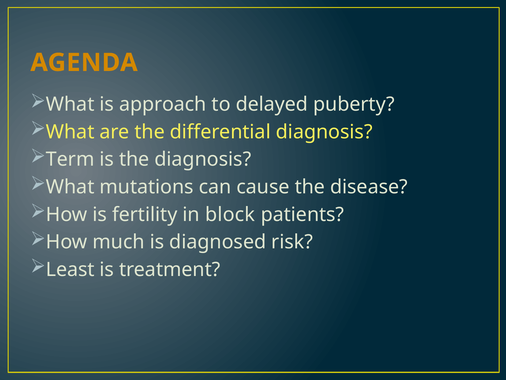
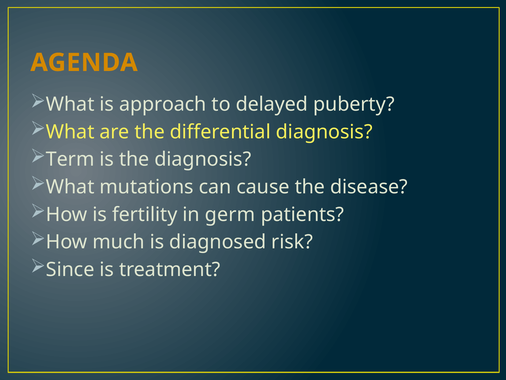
block: block -> germ (230, 214)
Least: Least -> Since (70, 269)
